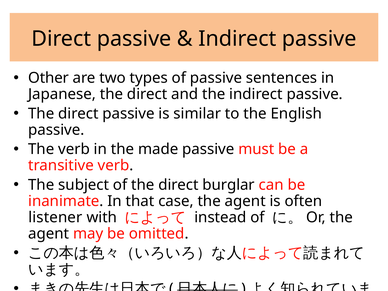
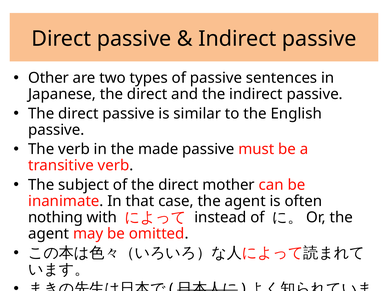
burglar: burglar -> mother (229, 185)
listener: listener -> nothing (55, 217)
